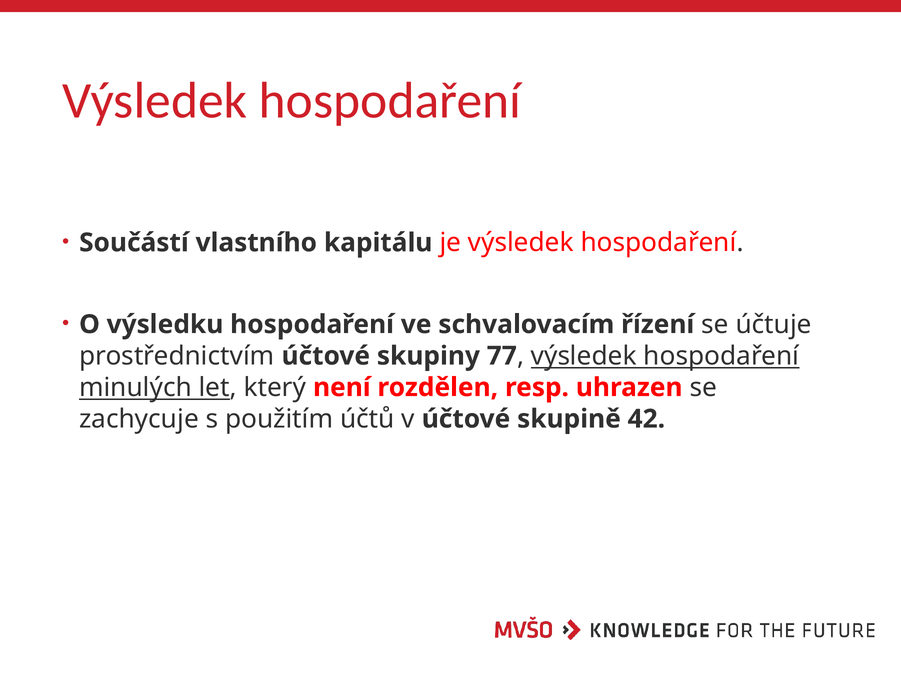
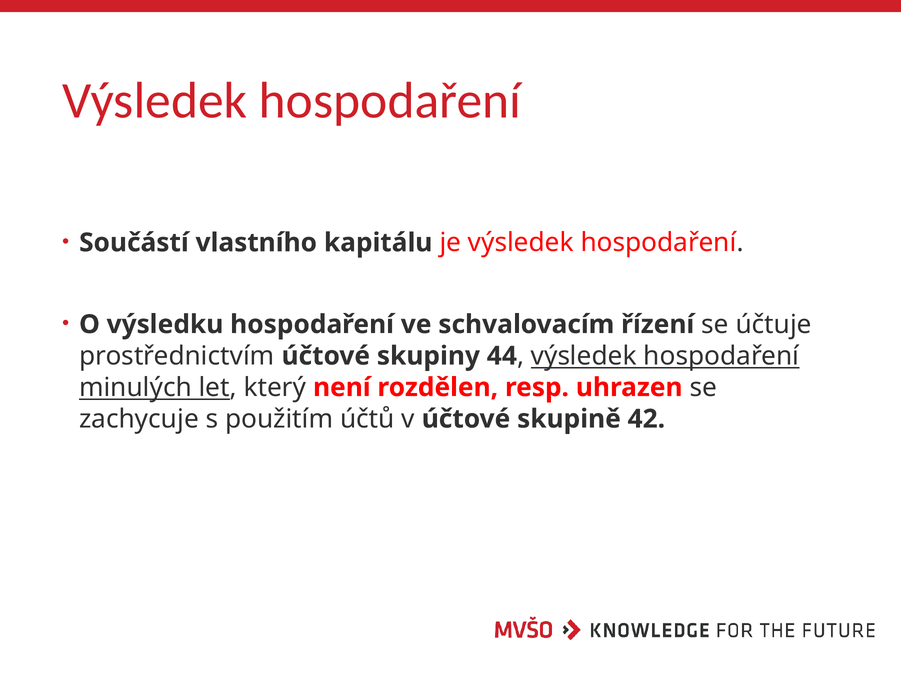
77: 77 -> 44 (502, 356)
